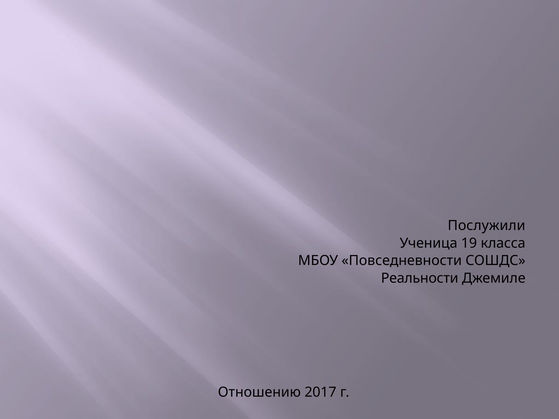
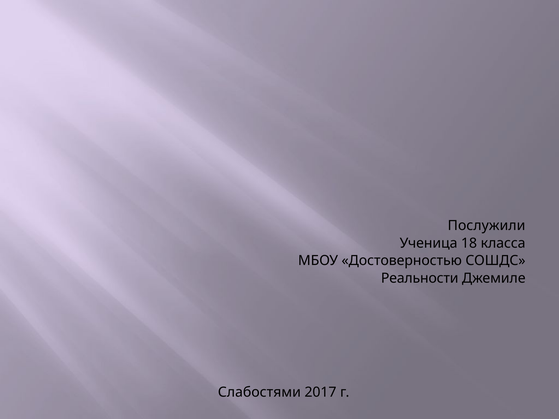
19: 19 -> 18 (469, 243)
Повседневности: Повседневности -> Достоверностью (402, 261)
Отношению: Отношению -> Слабостями (259, 392)
